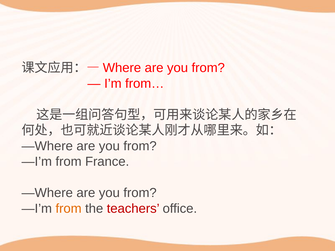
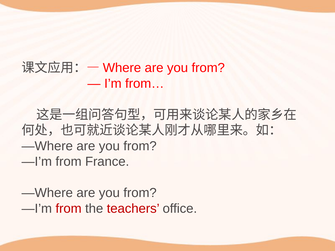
from colour: orange -> red (69, 209)
